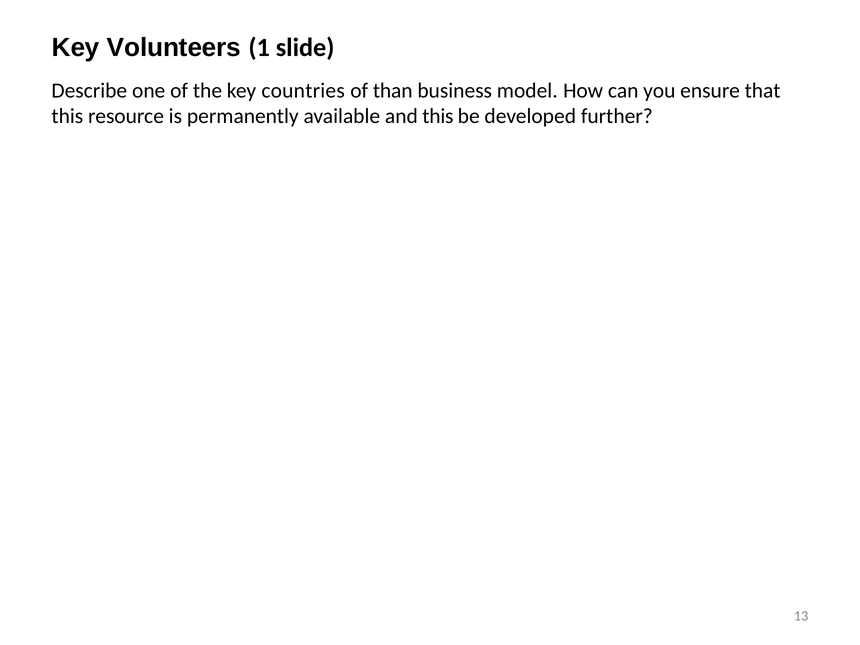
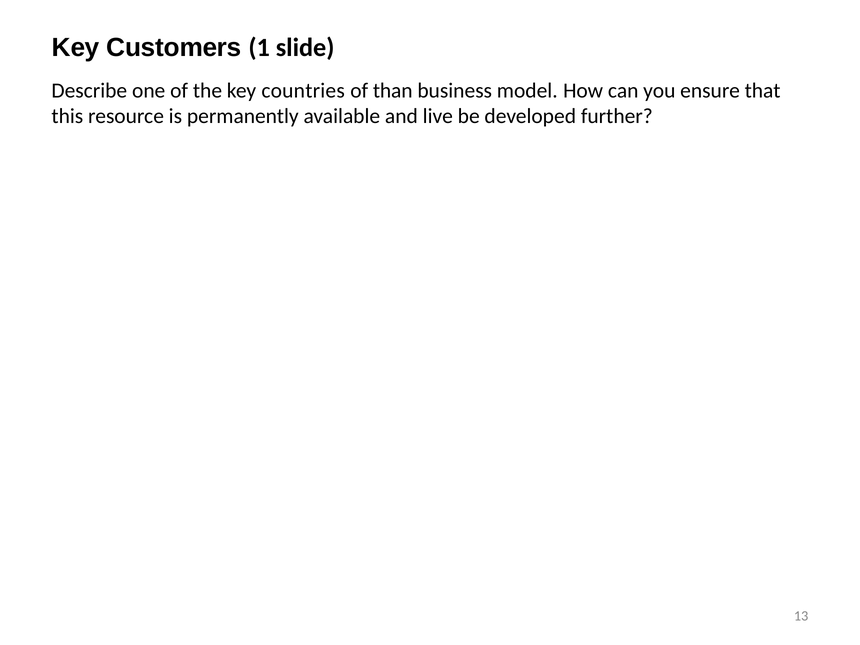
Volunteers: Volunteers -> Customers (174, 48)
and this: this -> live (438, 116)
